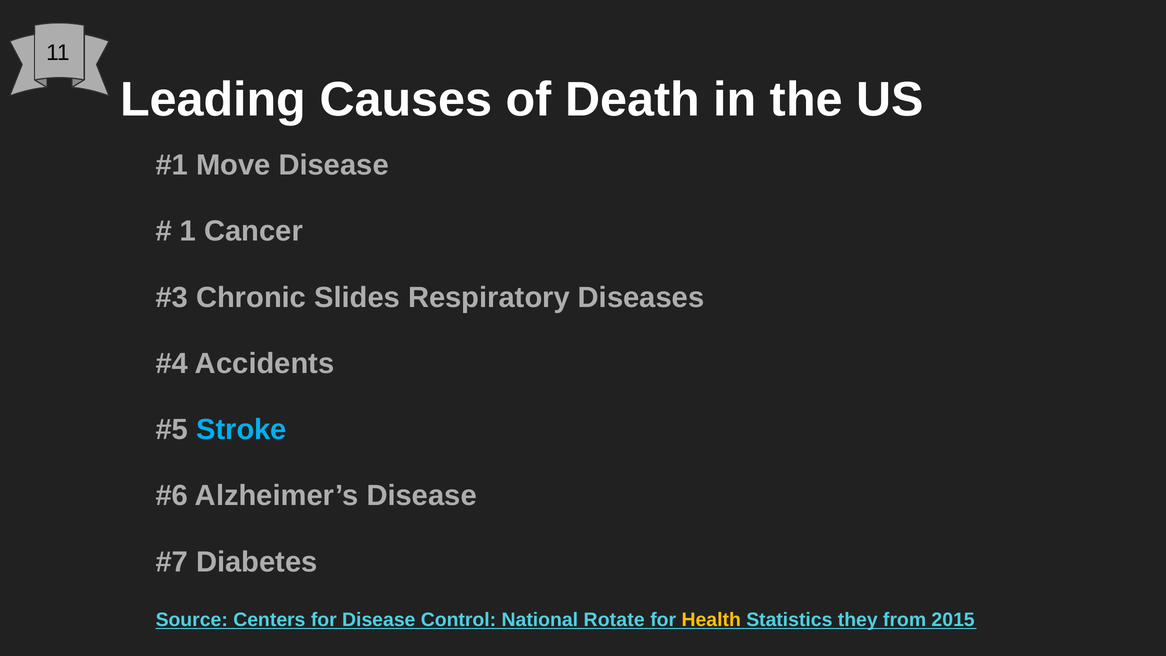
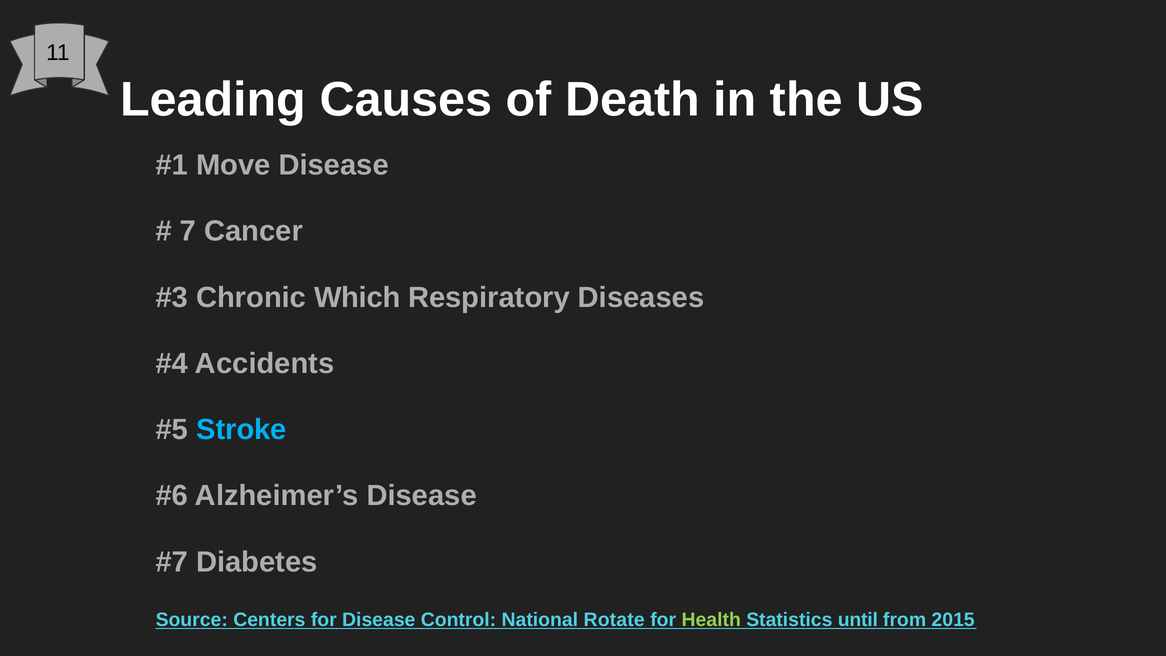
1: 1 -> 7 (188, 231)
Slides: Slides -> Which (357, 297)
Health colour: yellow -> light green (711, 620)
they: they -> until (858, 620)
